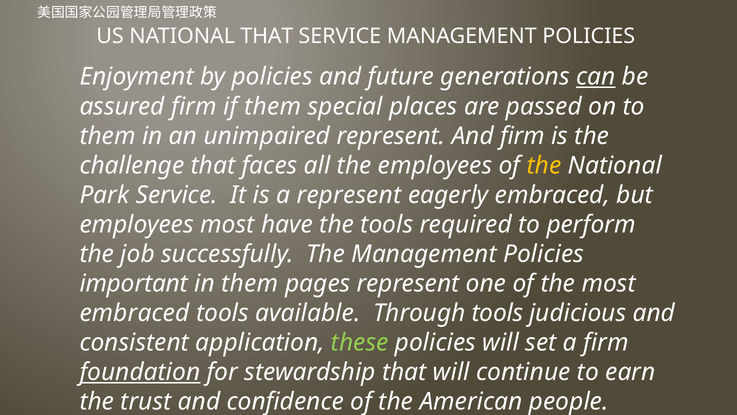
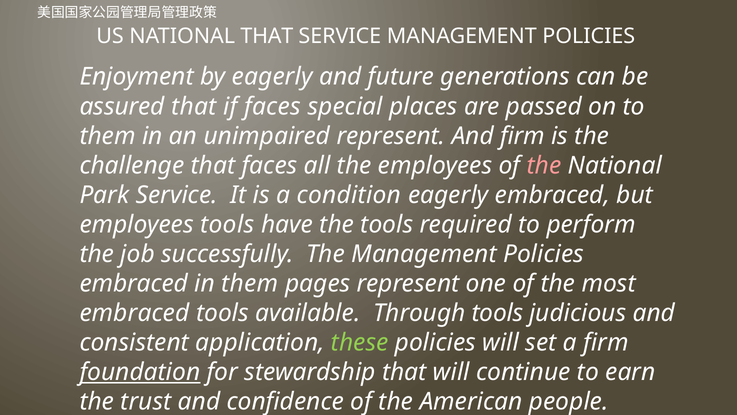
by policies: policies -> eagerly (272, 77)
can underline: present -> none (596, 77)
assured firm: firm -> that (194, 106)
if them: them -> faces (273, 106)
the colour: yellow -> pink (544, 165)
a represent: represent -> condition (349, 195)
employees most: most -> tools (227, 224)
important: important -> embraced (134, 283)
